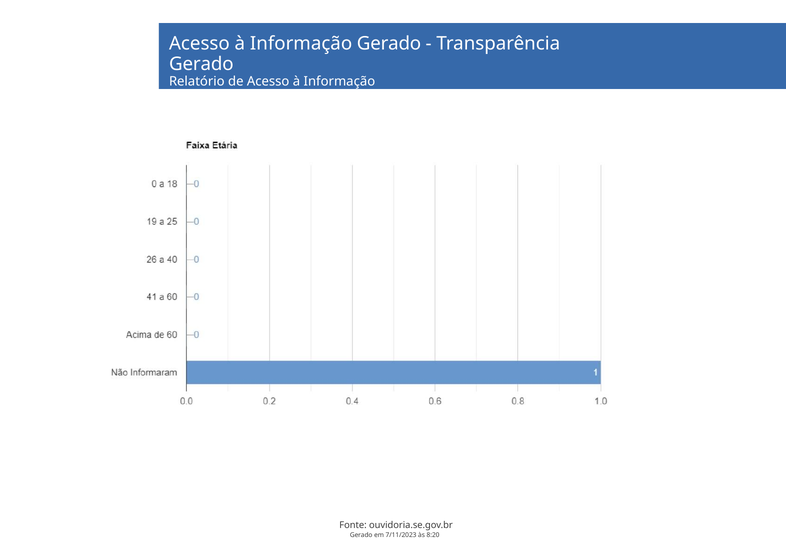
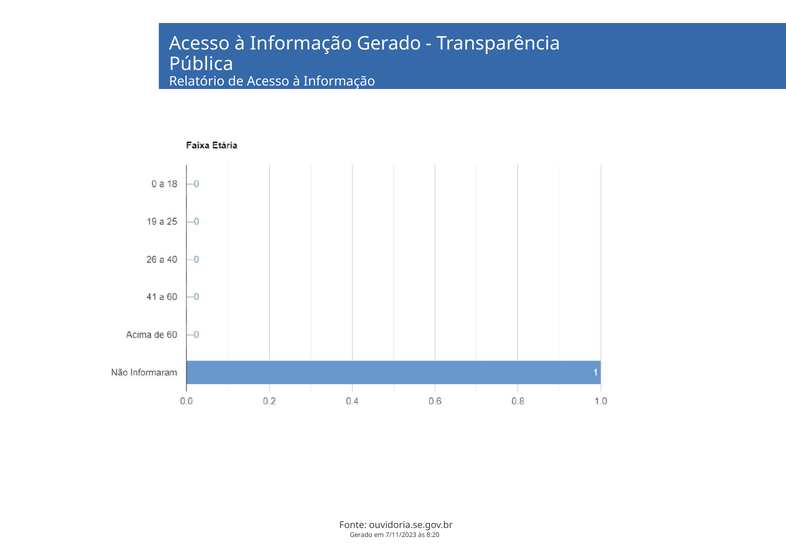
Gerado: Gerado -> Pública (201, 64)
